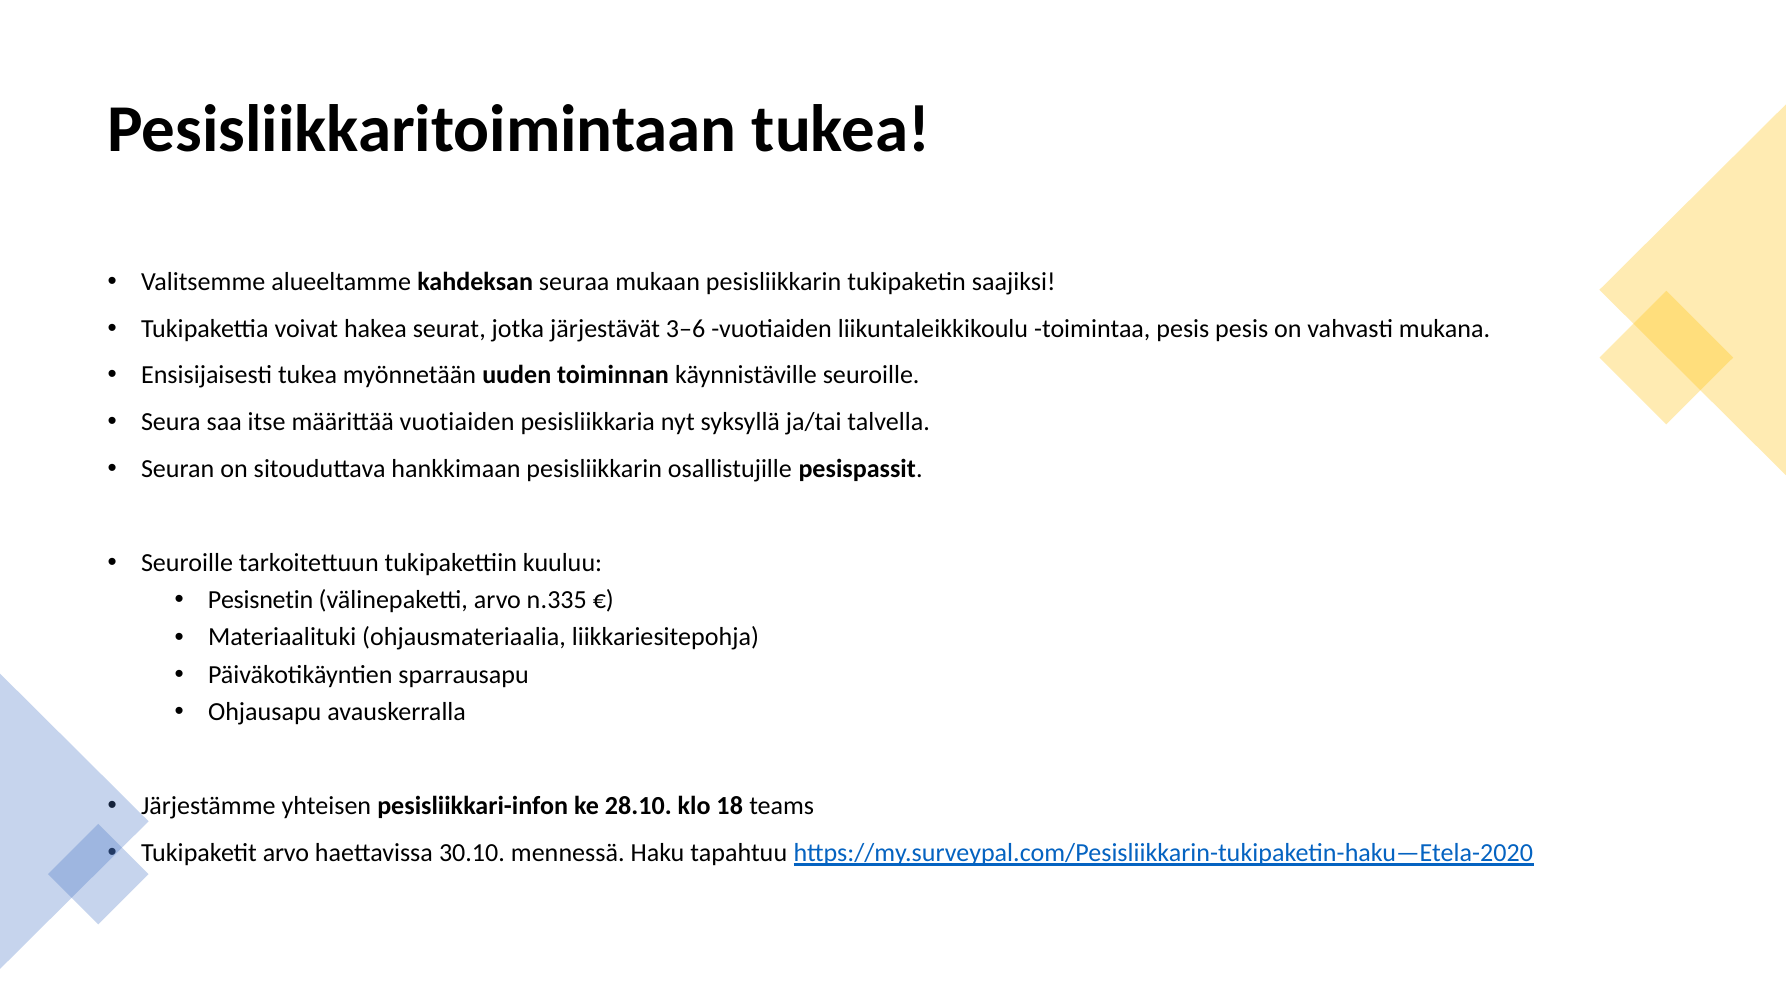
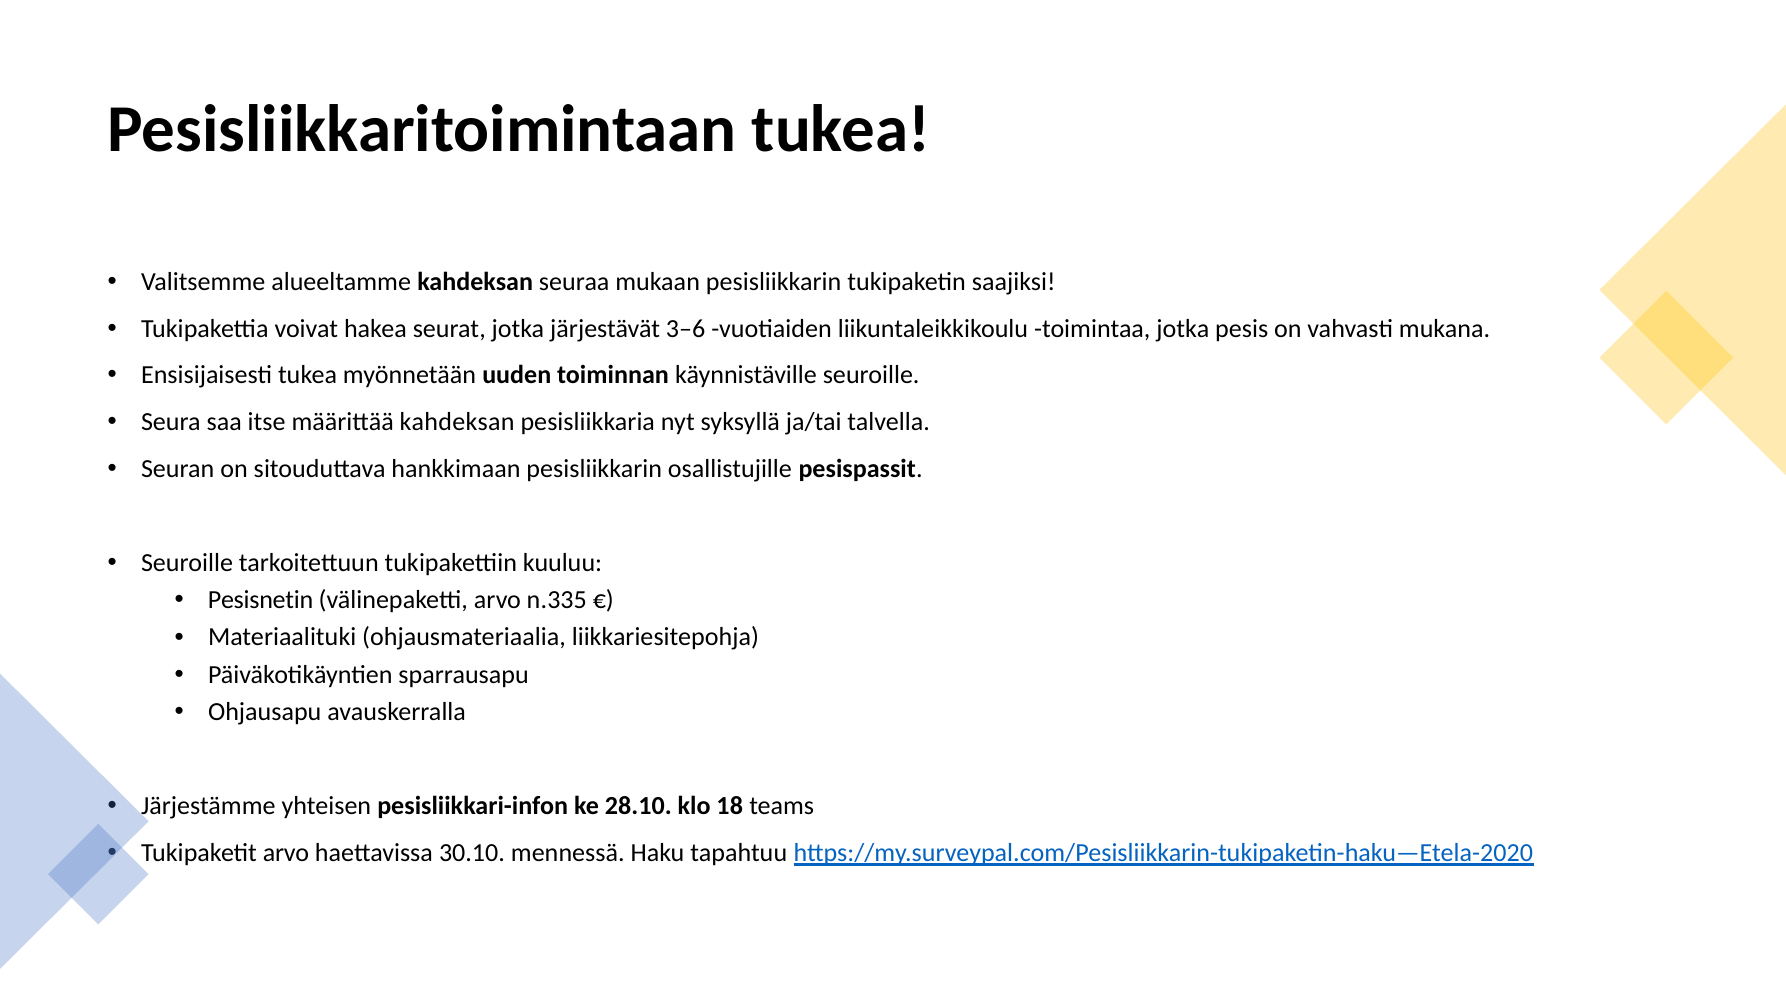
toimintaa pesis: pesis -> jotka (1183, 329)
määrittää vuotiaiden: vuotiaiden -> kahdeksan (457, 422)
